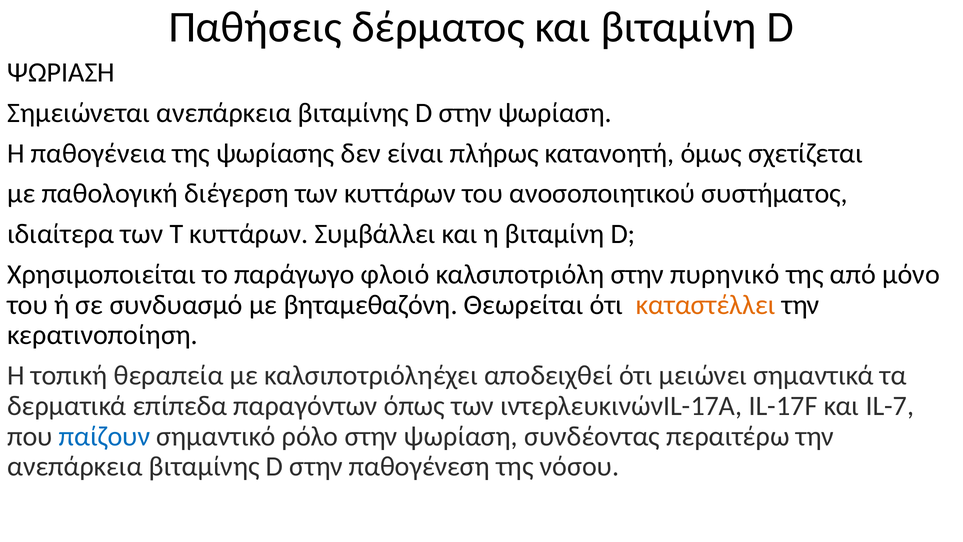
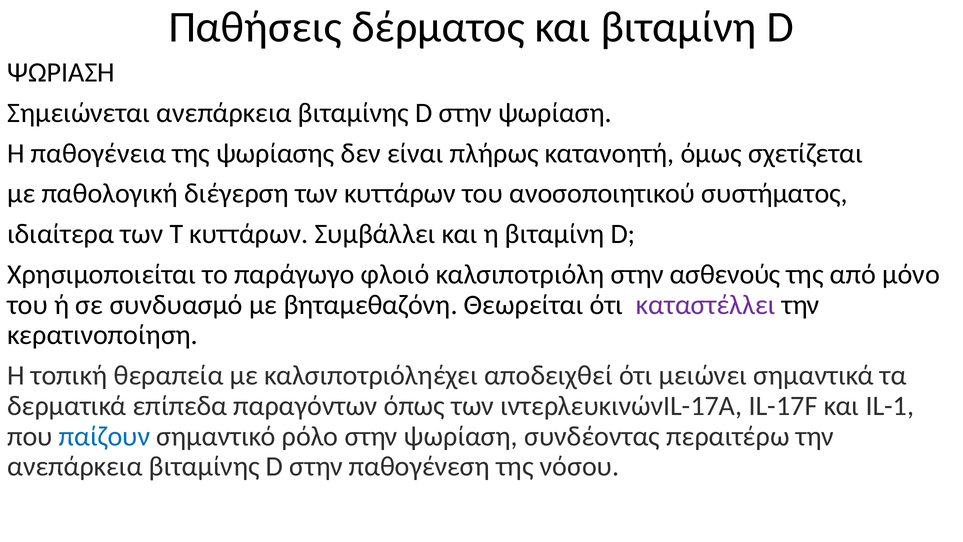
πυρηνικό: πυρηνικό -> ασθενούς (725, 274)
καταστέλλει colour: orange -> purple (706, 305)
IL-7: IL-7 -> IL-1 (890, 406)
